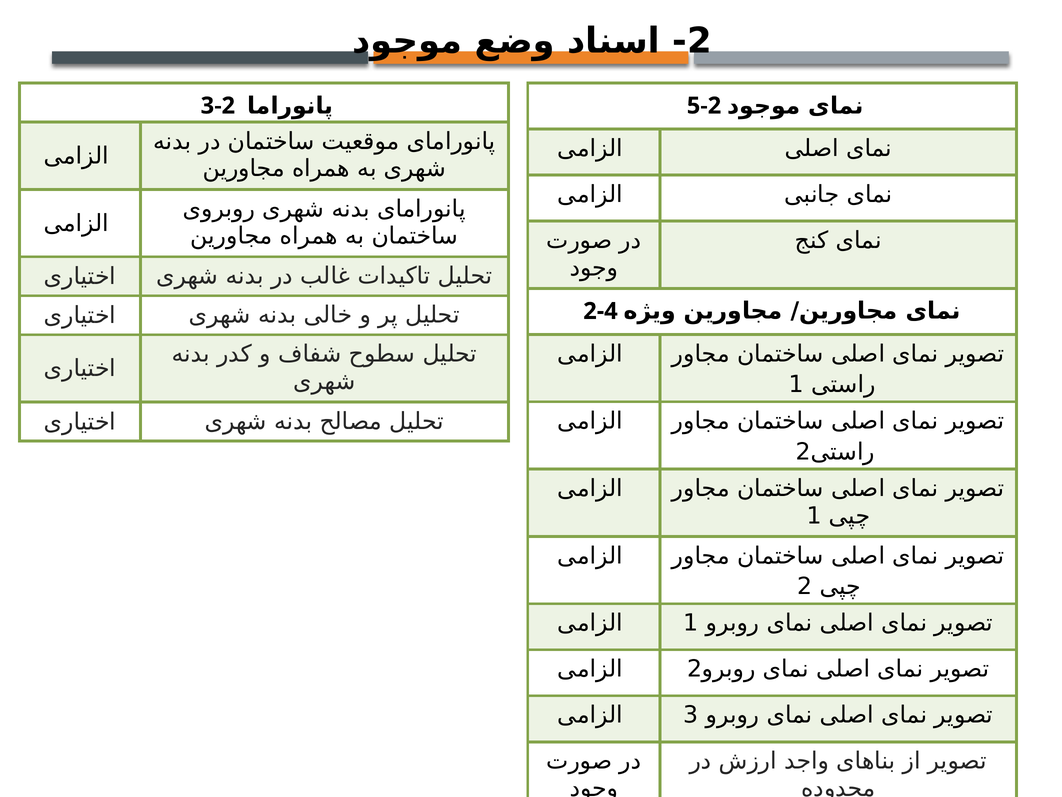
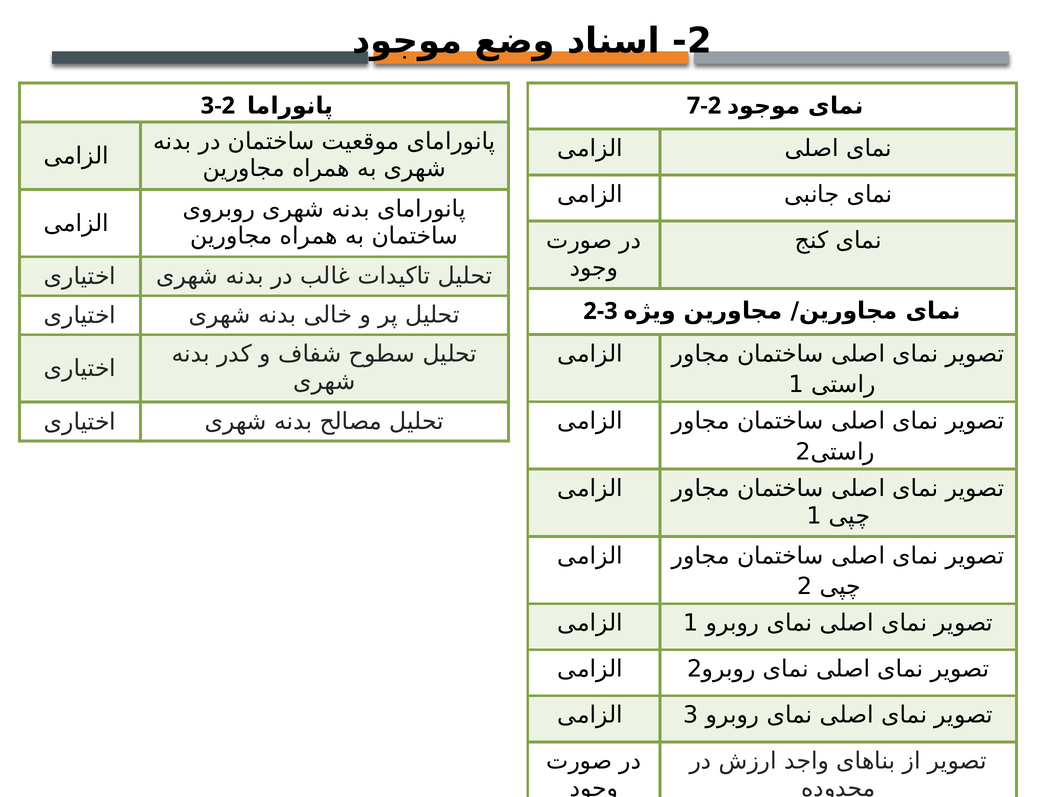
5-2: 5-2 -> 7-2 (704, 106)
2-4: 2-4 -> 2-3 (600, 311)
